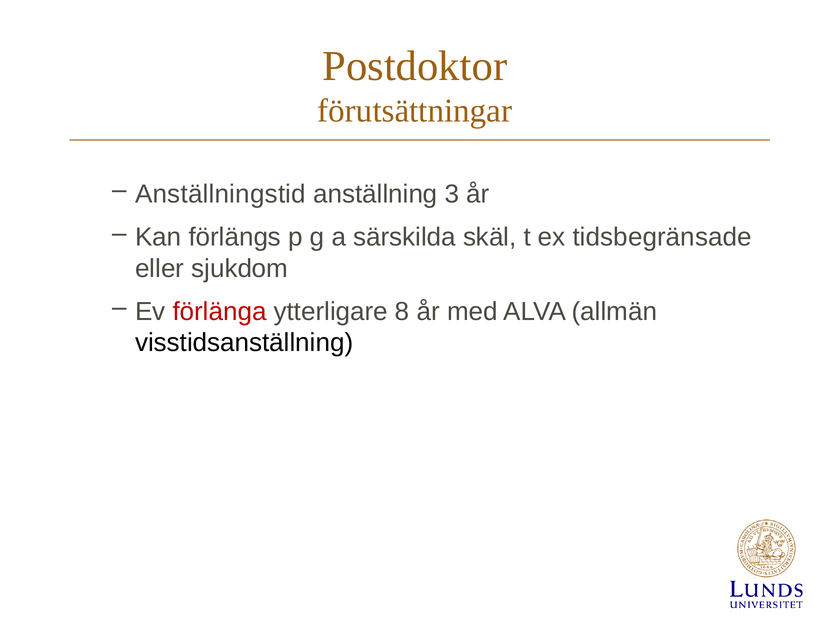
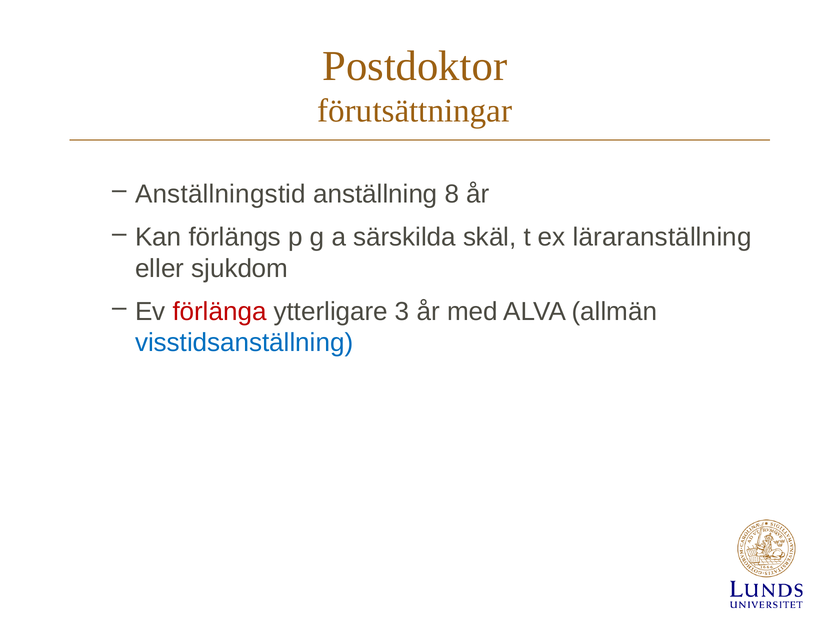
3: 3 -> 8 (452, 194)
tidsbegränsade: tidsbegränsade -> läraranställning (662, 237)
8: 8 -> 3 (402, 312)
visstidsanställning colour: black -> blue (244, 343)
